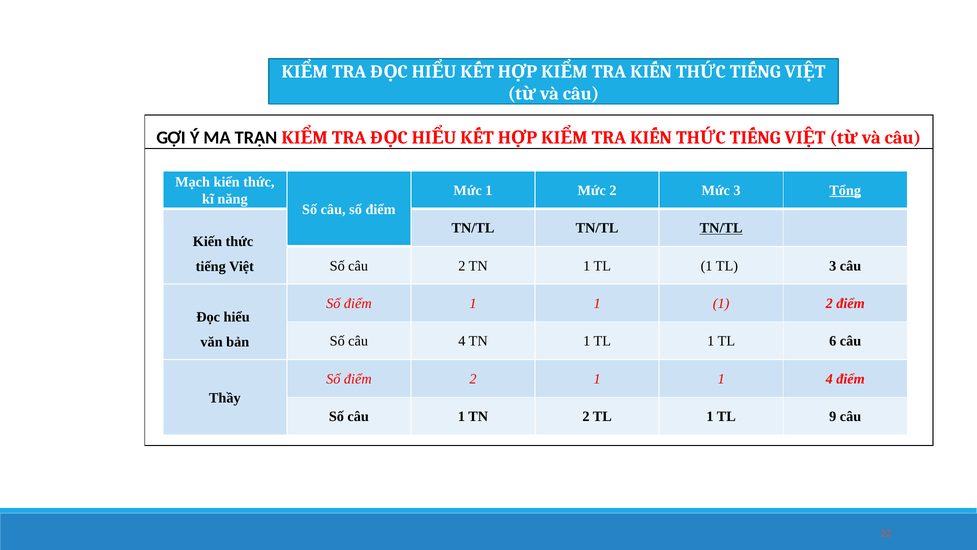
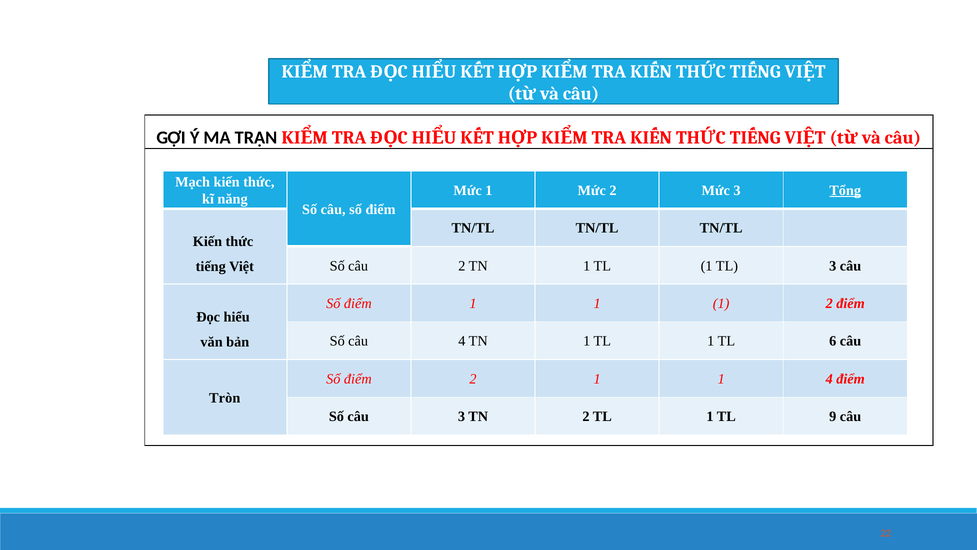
TN/TL underline: present -> none (721, 228)
Thầy: Thầy -> Tròn (225, 398)
câu 1: 1 -> 3 (461, 416)
